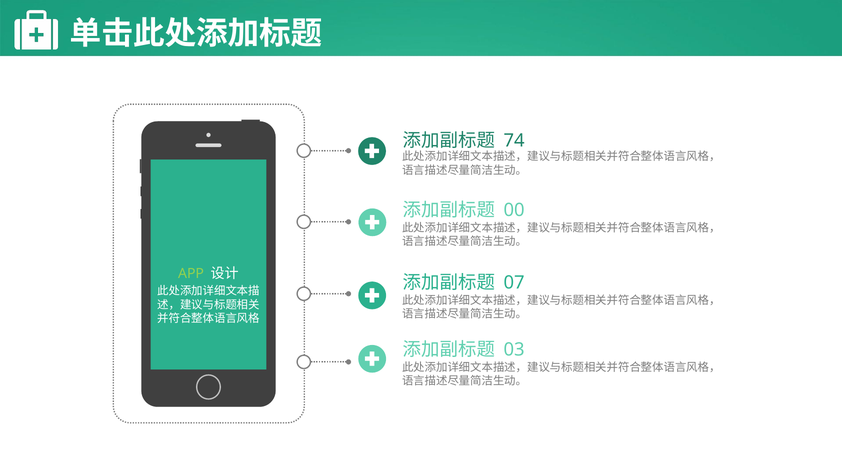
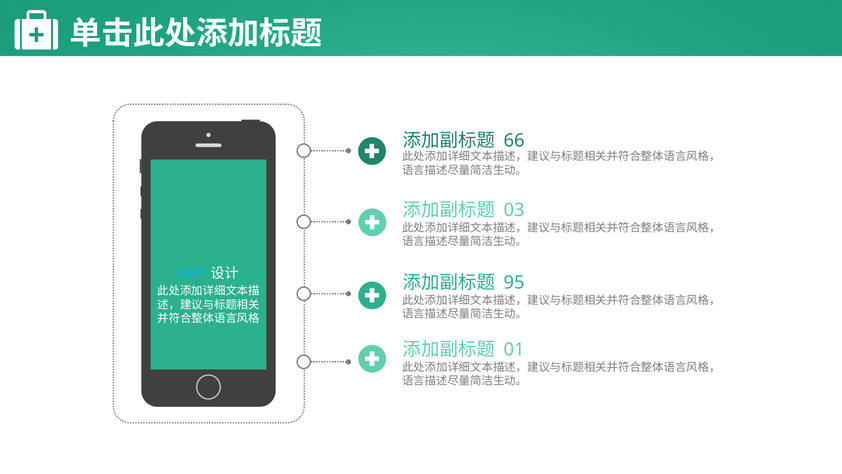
74: 74 -> 66 (514, 141)
00: 00 -> 03 (514, 210)
APP colour: light green -> light blue (191, 274)
07: 07 -> 95 (514, 283)
03: 03 -> 01 (514, 349)
